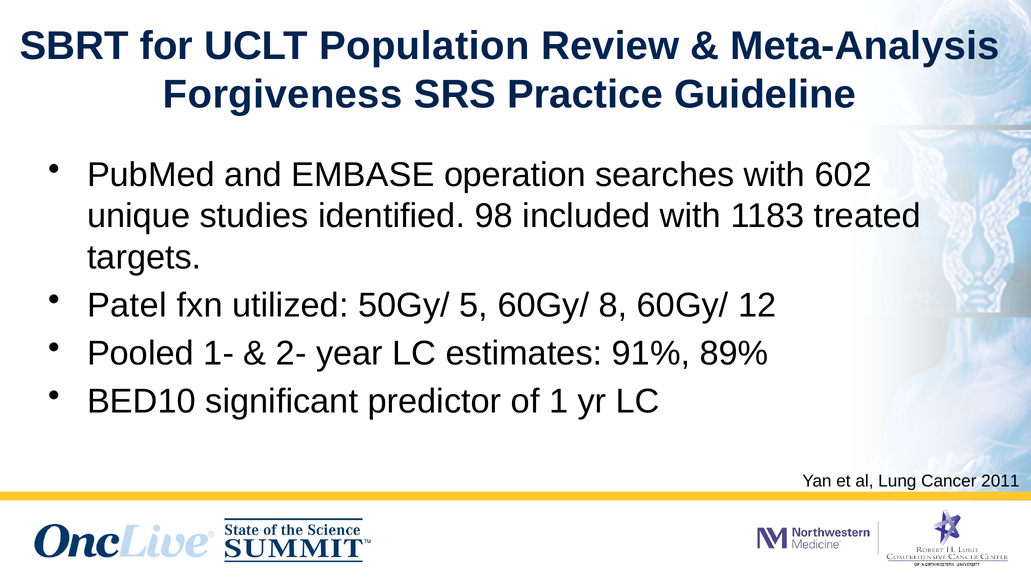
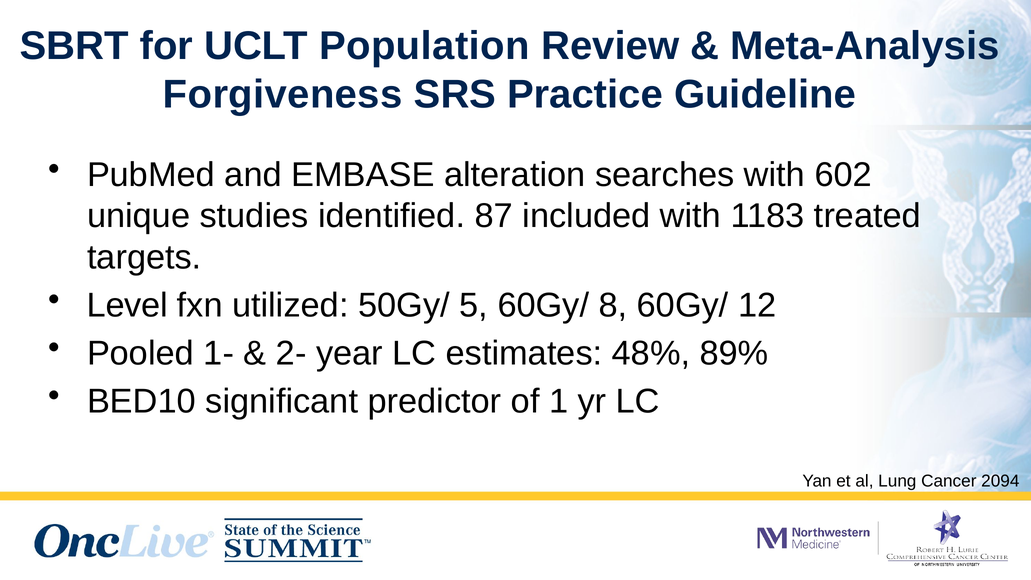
operation: operation -> alteration (515, 175)
98: 98 -> 87 (494, 216)
Patel: Patel -> Level (127, 306)
91%: 91% -> 48% (651, 354)
2011: 2011 -> 2094 (1000, 482)
